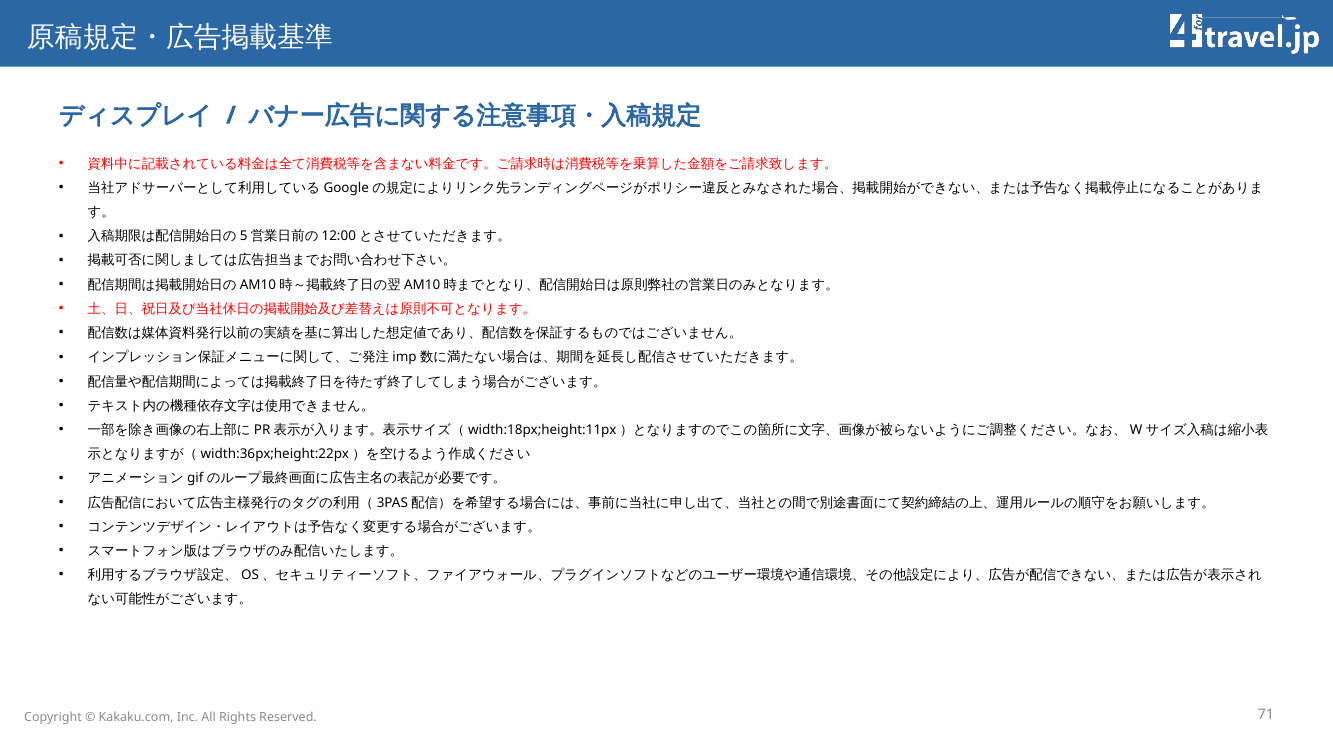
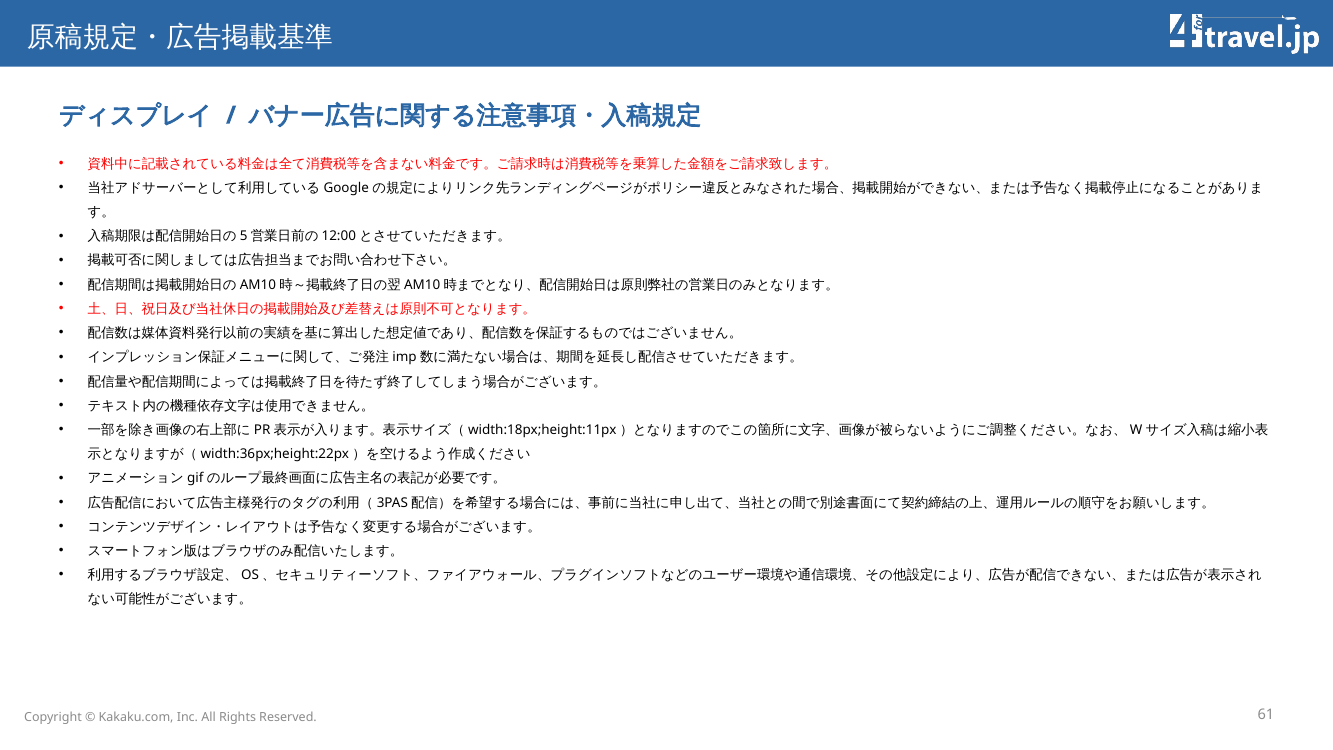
71: 71 -> 61 (1266, 715)
